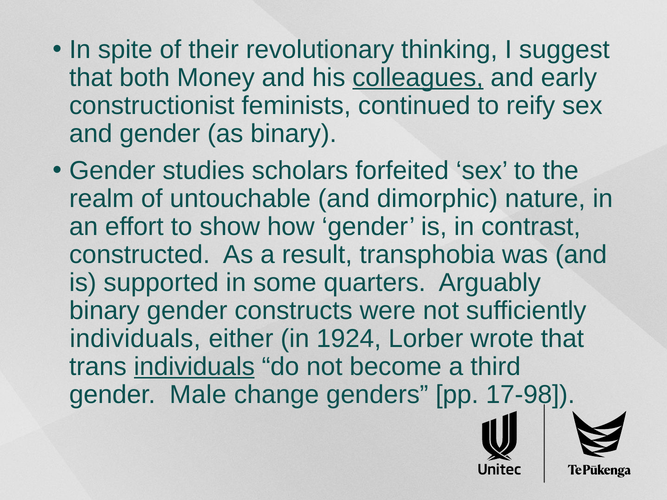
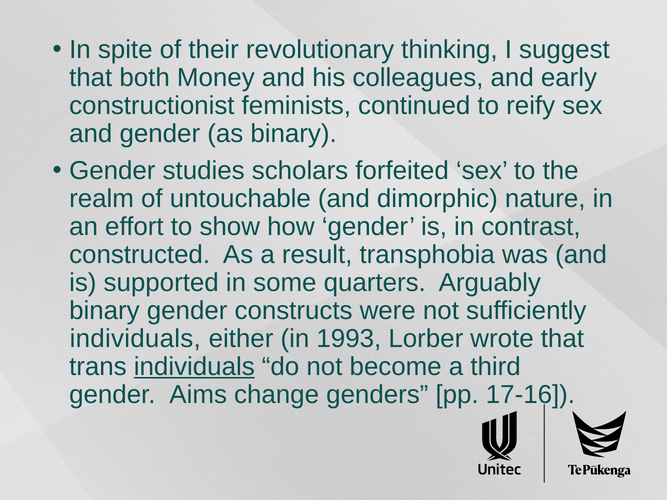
colleagues underline: present -> none (418, 78)
1924: 1924 -> 1993 (349, 339)
Male: Male -> Aims (198, 395)
17-98: 17-98 -> 17-16 (530, 395)
